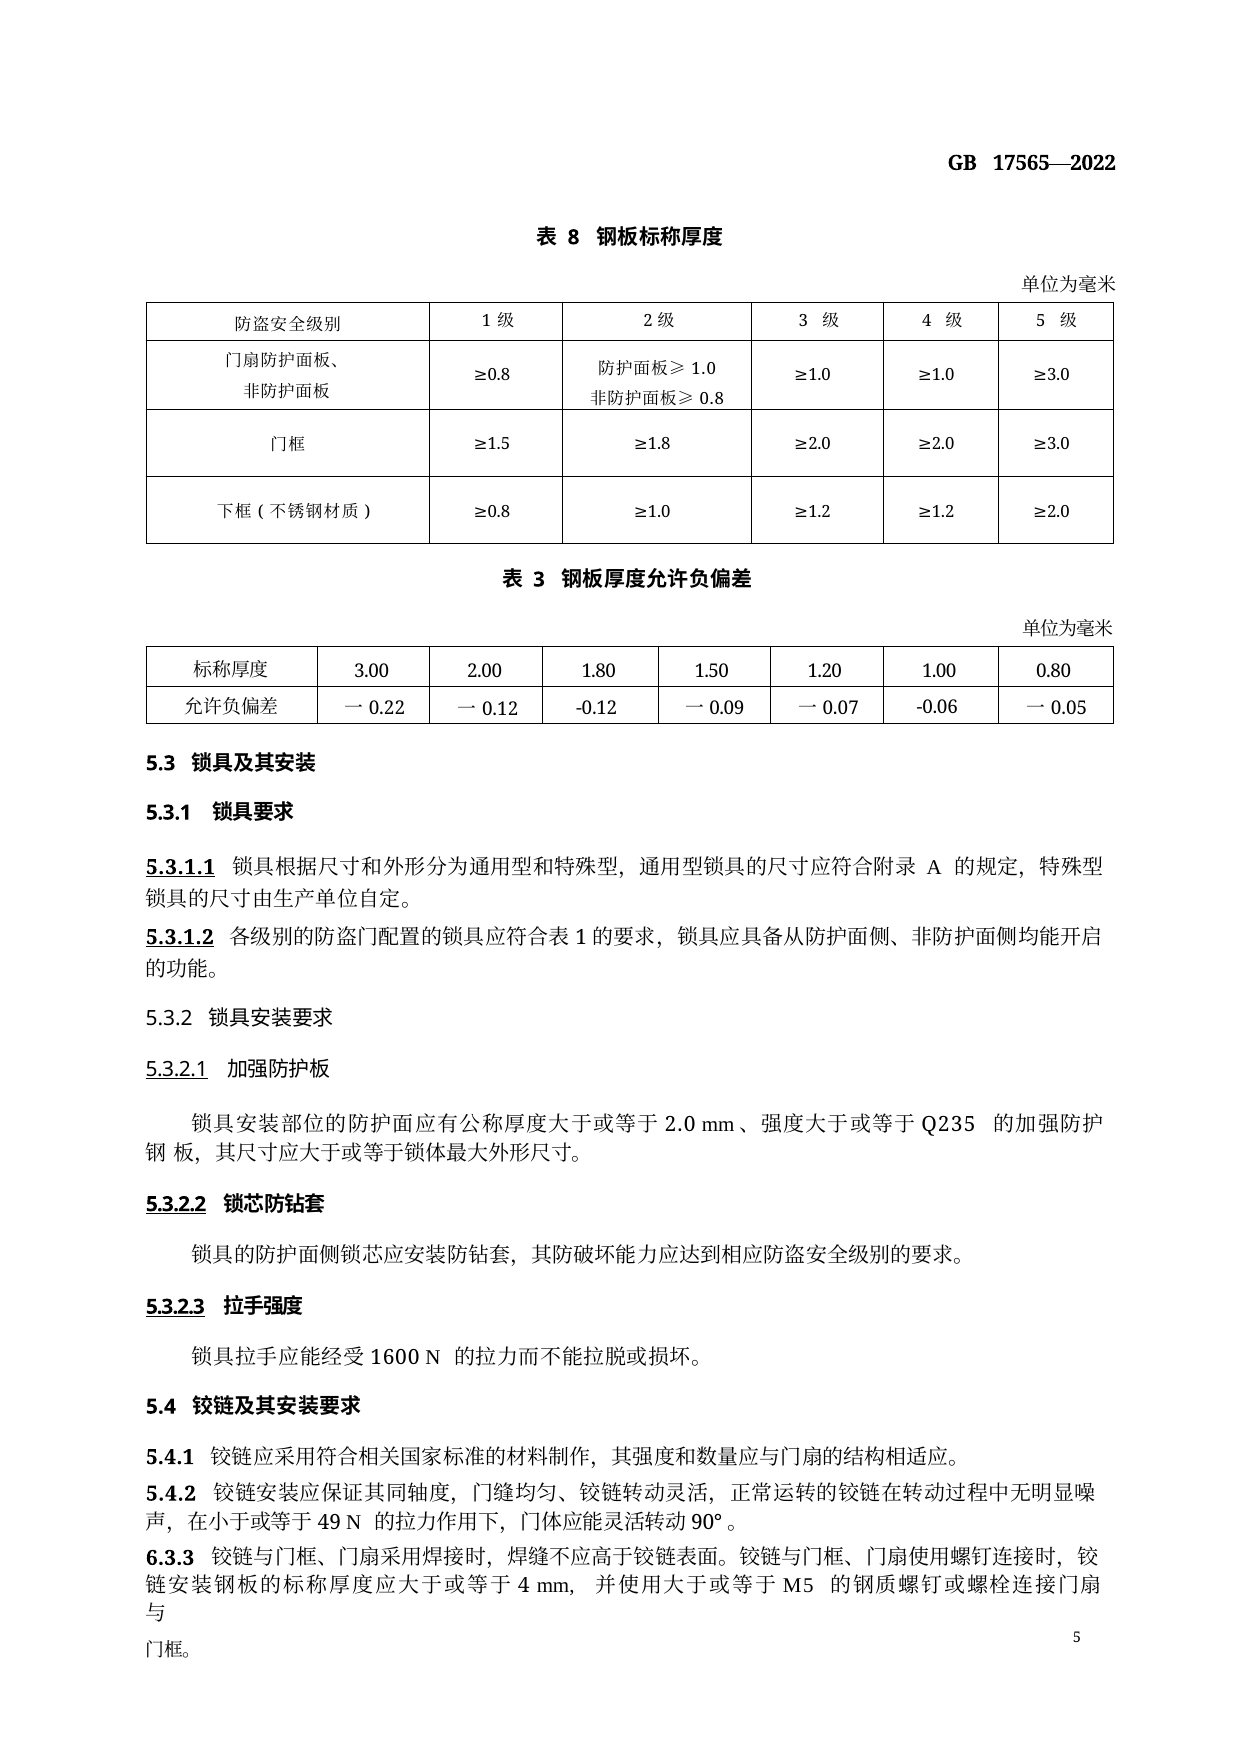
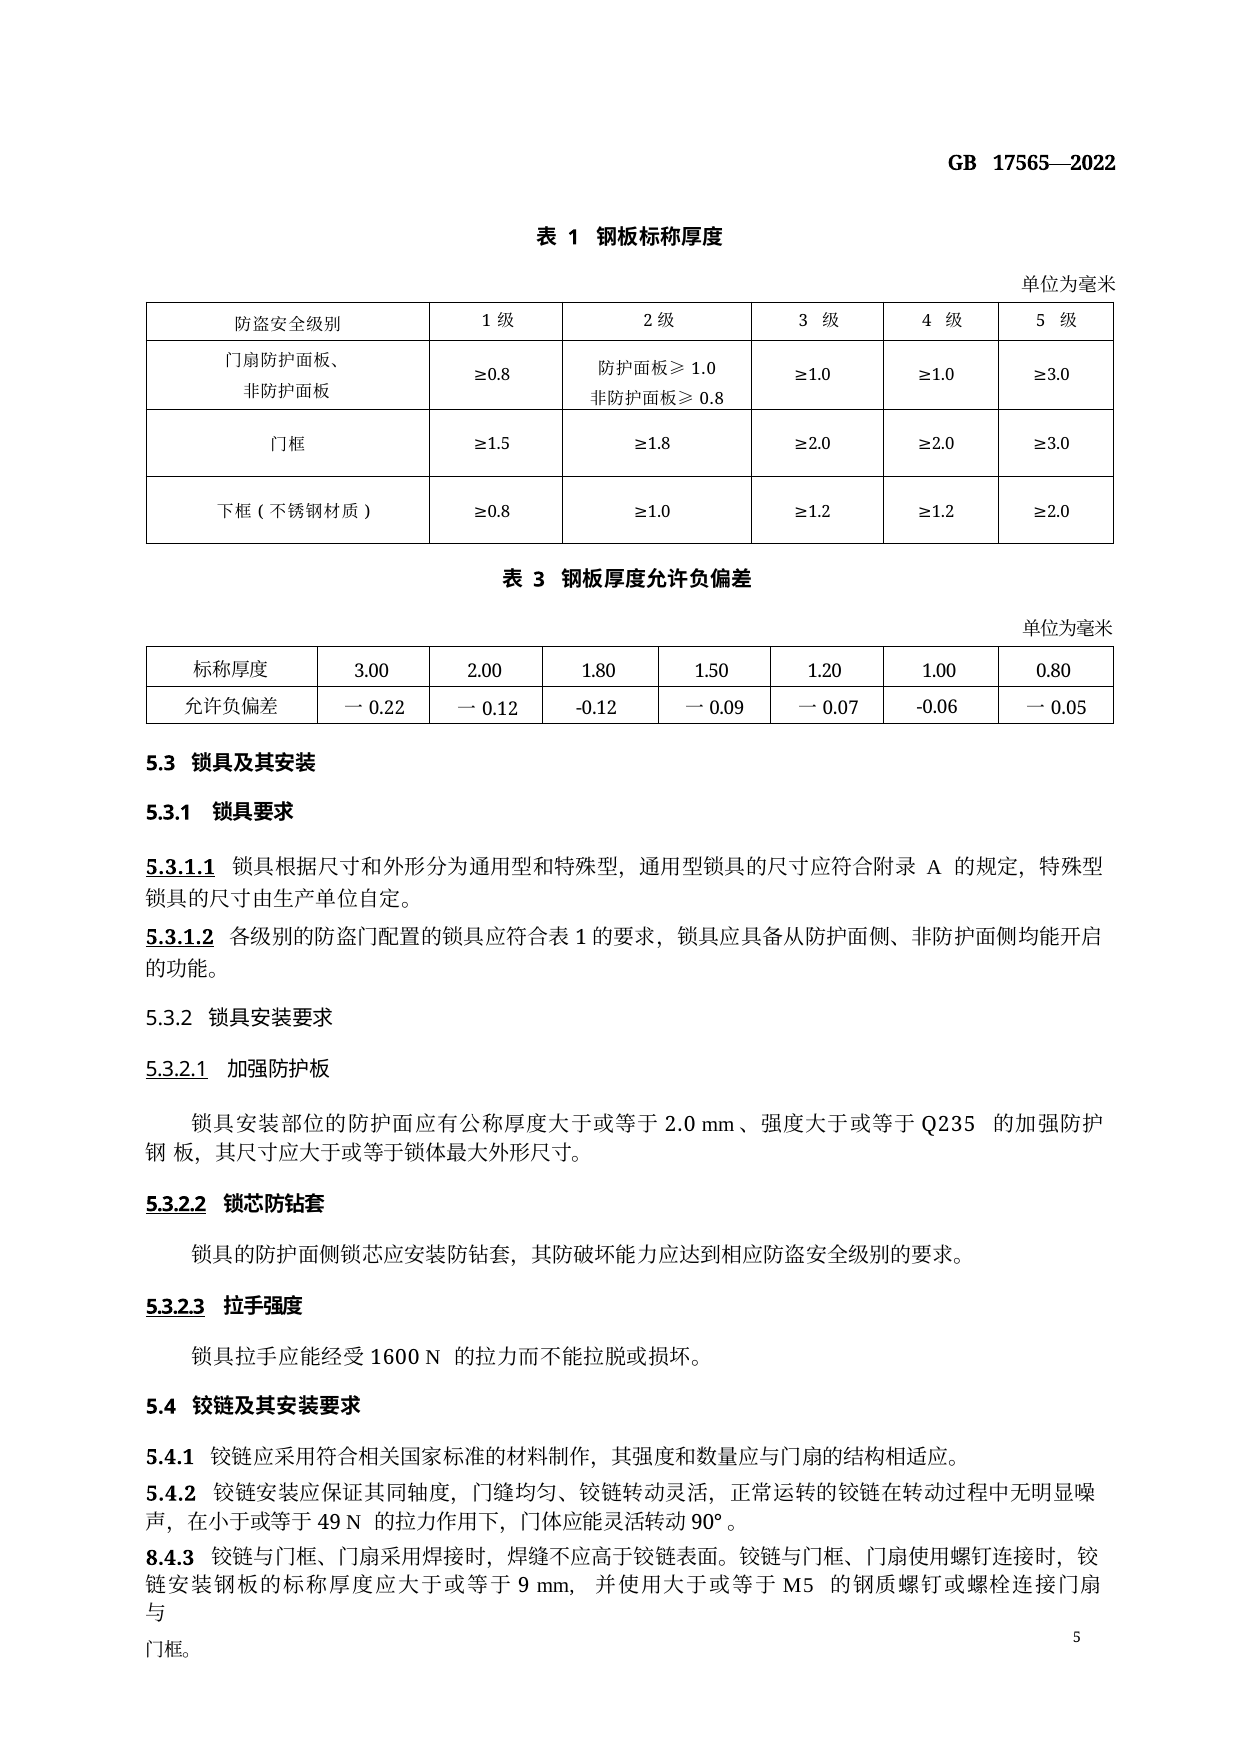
8: 8 -> 1 (574, 237)
6.3.3: 6.3.3 -> 8.4.3 (170, 1559)
4: 4 -> 9 (524, 1586)
